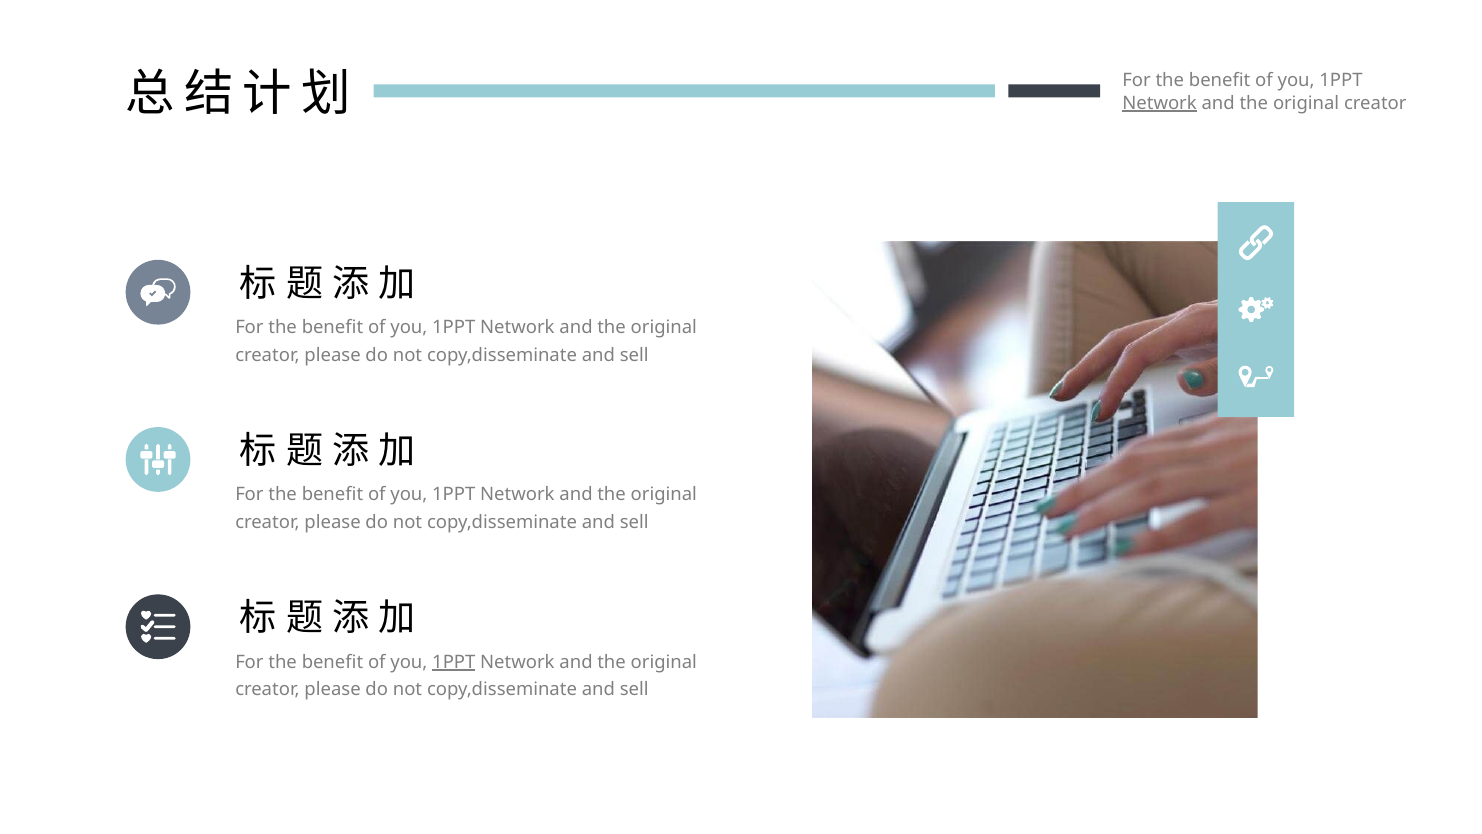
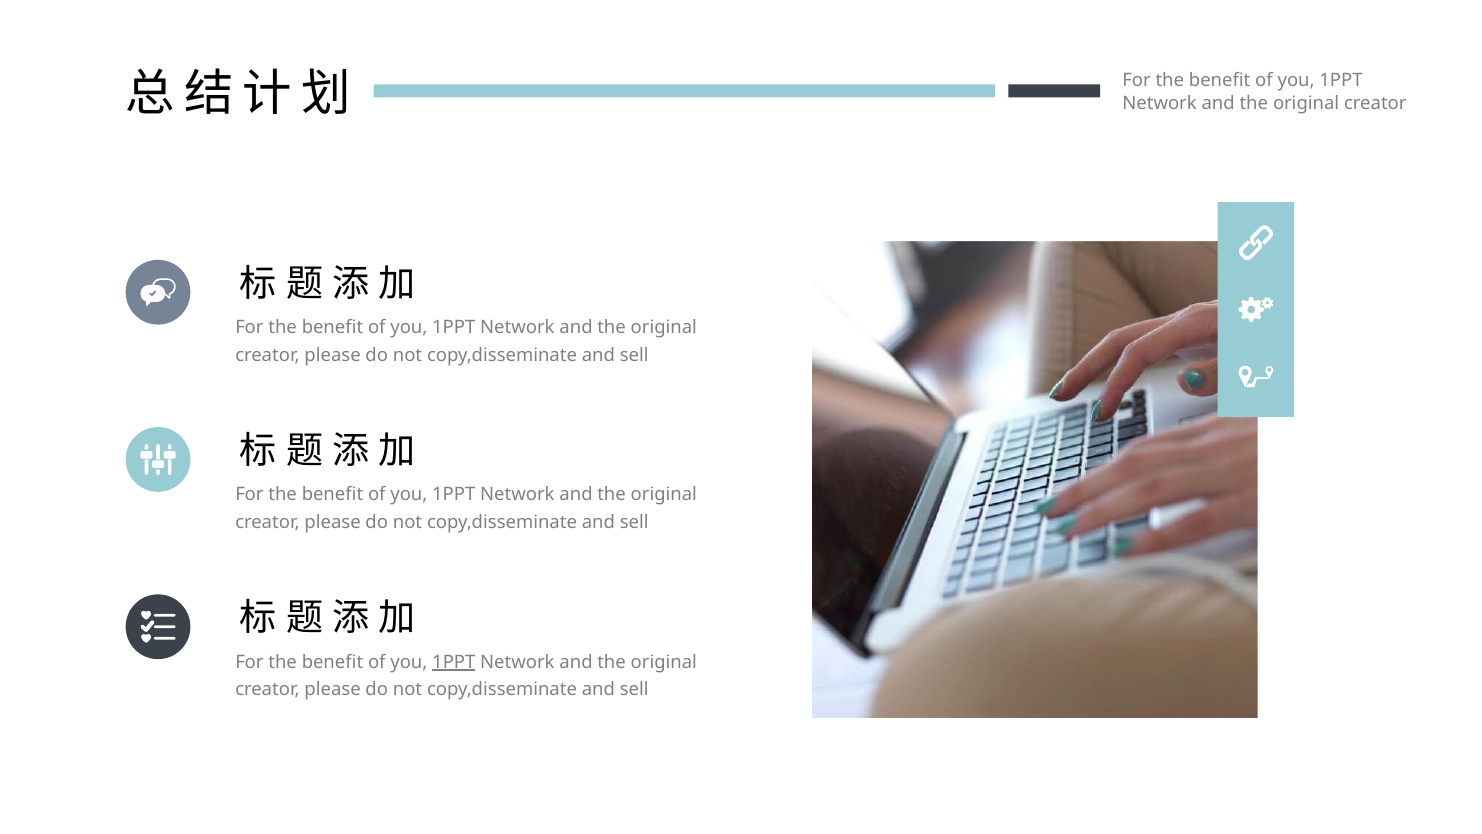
Network underline: present -> none (1160, 103)
